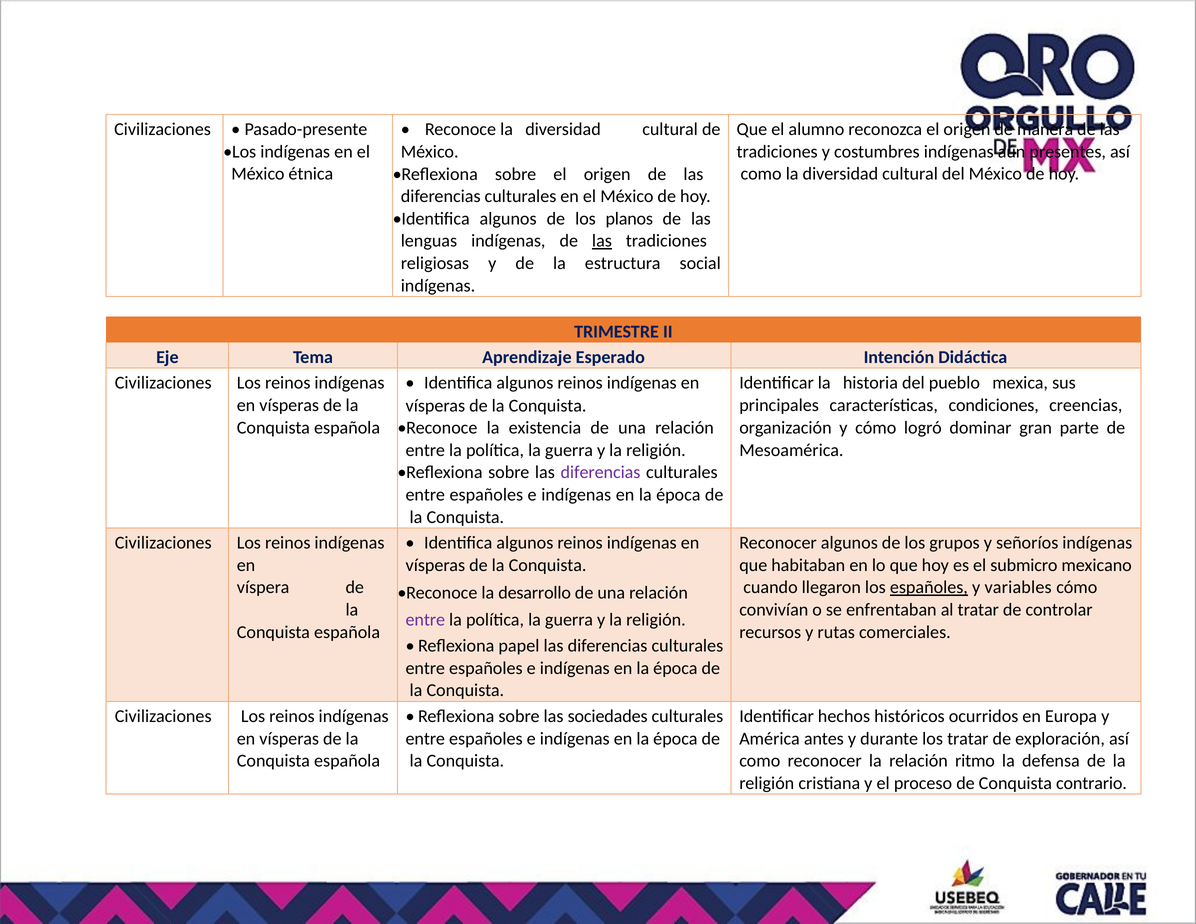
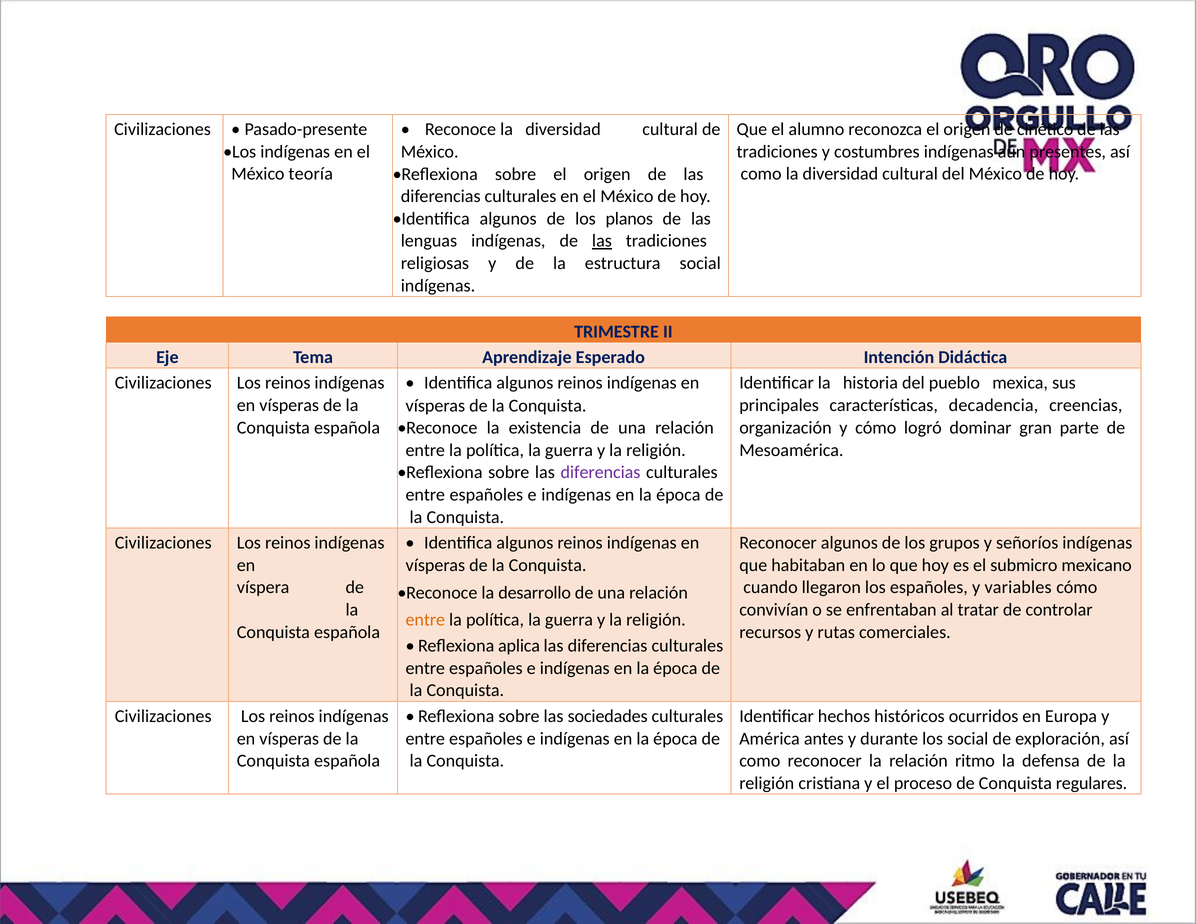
manera: manera -> cinético (1045, 129)
étnica: étnica -> teoría (311, 174)
condiciones: condiciones -> decadencia (994, 406)
españoles underline: present -> none (929, 588)
entre colour: purple -> orange (425, 620)
papel: papel -> aplica (519, 646)
los tratar: tratar -> social (968, 739)
contrario: contrario -> regulares (1091, 783)
